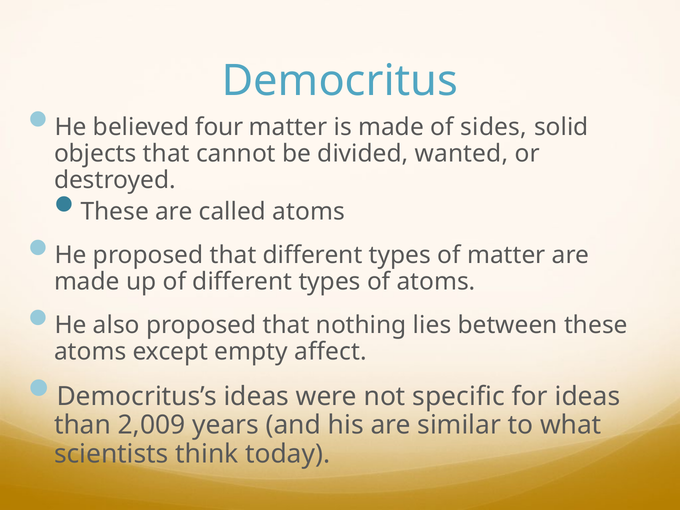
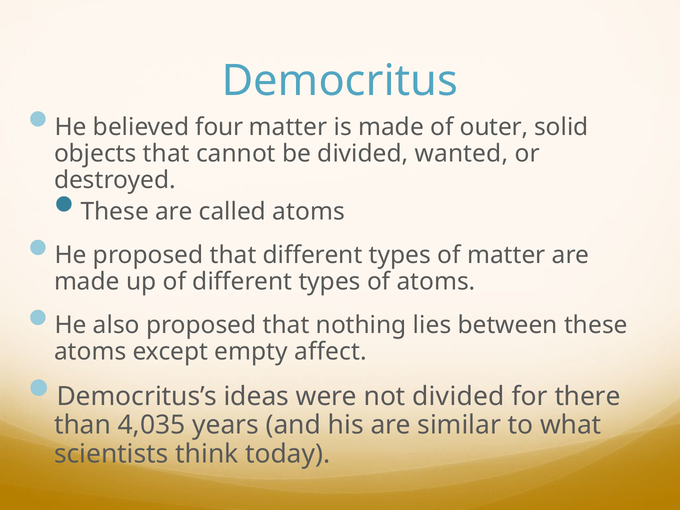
sides: sides -> outer (494, 127)
not specific: specific -> divided (458, 397)
for ideas: ideas -> there (588, 397)
2,009: 2,009 -> 4,035 (152, 425)
